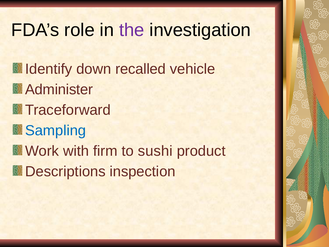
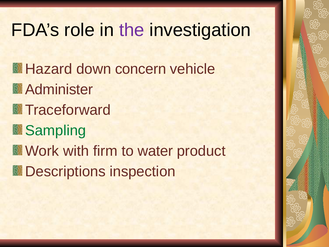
Identify: Identify -> Hazard (49, 69)
recalled: recalled -> concern (141, 69)
Sampling colour: blue -> green (56, 130)
sushi: sushi -> water (155, 151)
